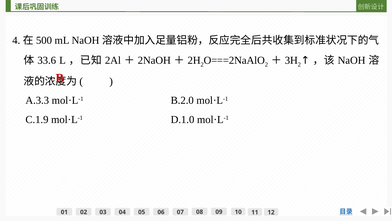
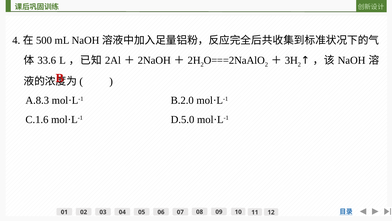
A.3.3: A.3.3 -> A.8.3 (37, 100)
C.1.9: C.1.9 -> C.1.6 (37, 119)
D.1.0: D.1.0 -> D.5.0 (183, 119)
